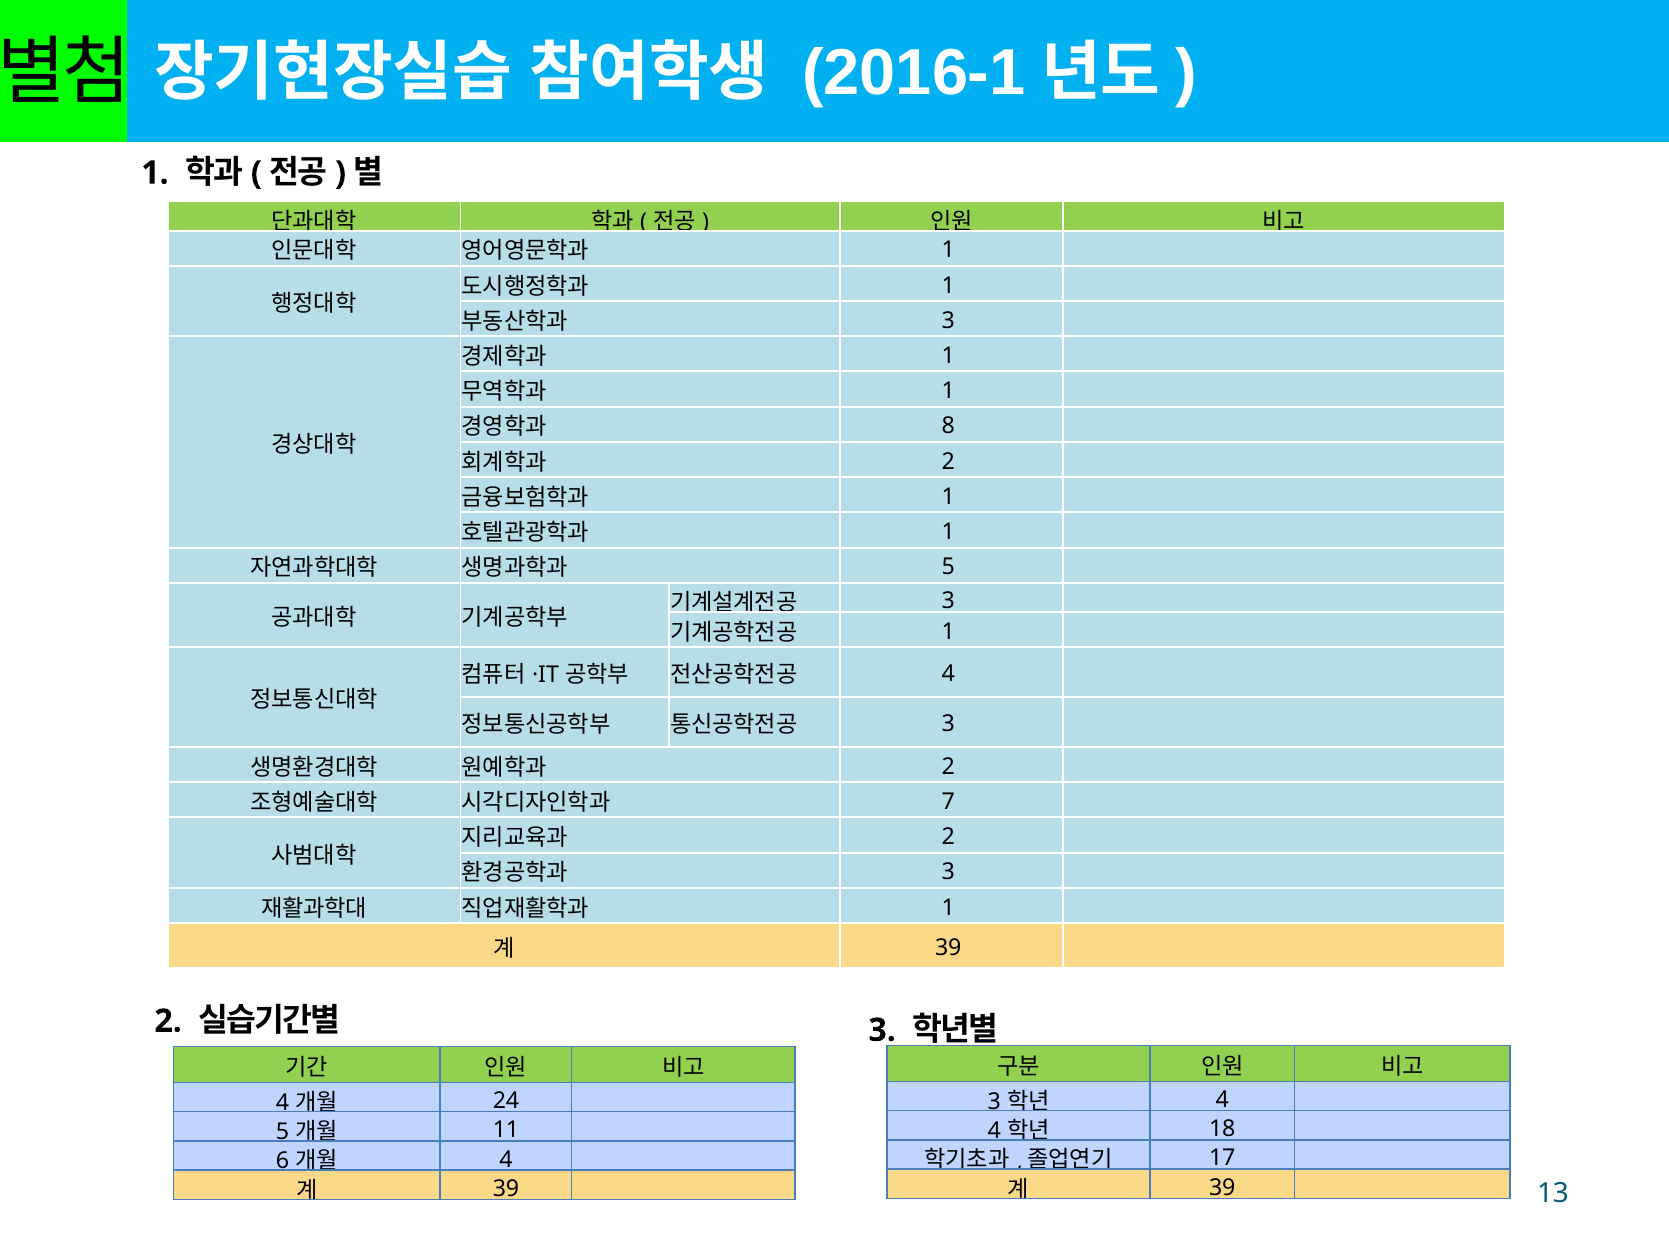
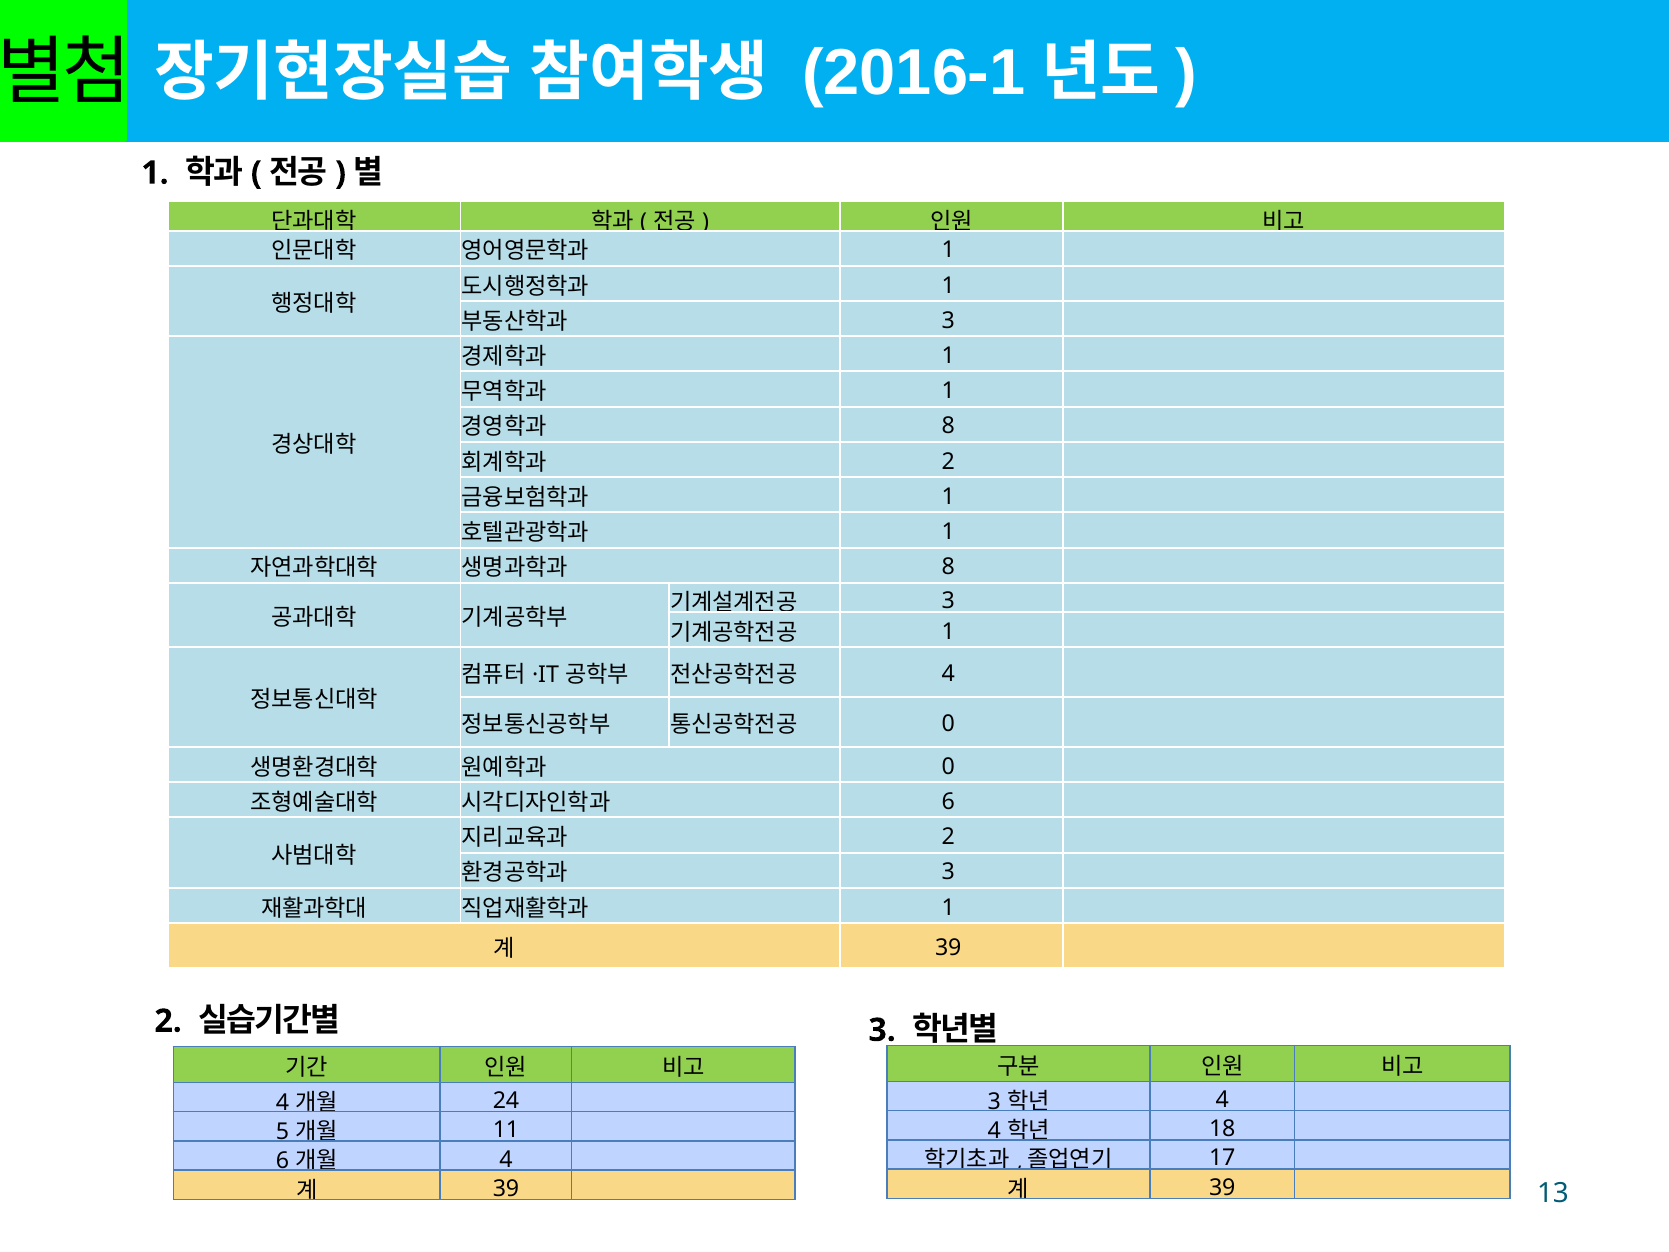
5: 5 -> 8 (948, 567)
3: 3 -> 0 (948, 724)
2: 2 -> 0 (948, 766)
7: 7 -> 6 (948, 802)
